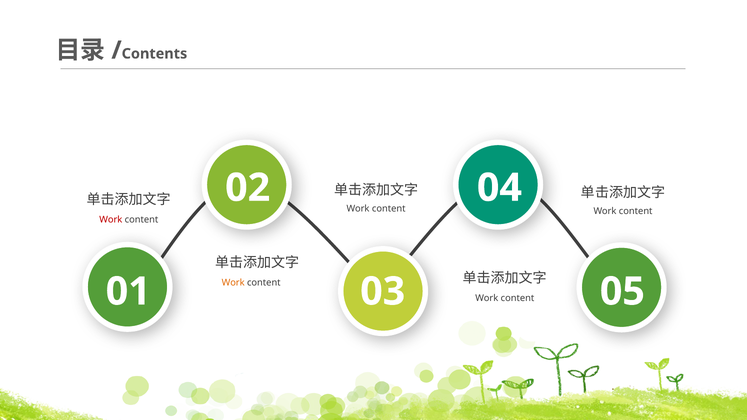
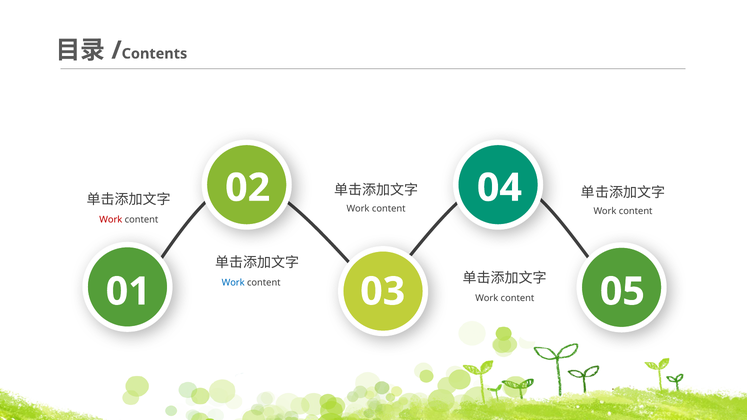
Work colour: orange -> blue (233, 283)
